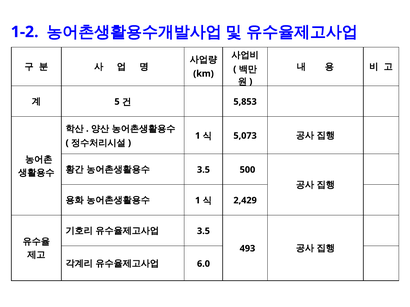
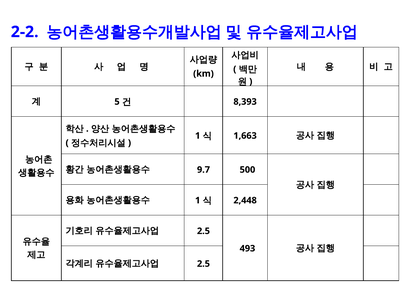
1-2: 1-2 -> 2-2 (25, 32)
5,853: 5,853 -> 8,393 (245, 102)
5,073: 5,073 -> 1,663 (245, 136)
3.5: 3.5 -> 9.7 (203, 170)
2,429: 2,429 -> 2,448 (245, 201)
3.5: 3.5 -> 2.5 (203, 231)
6.0: 6.0 -> 2.5 (203, 264)
